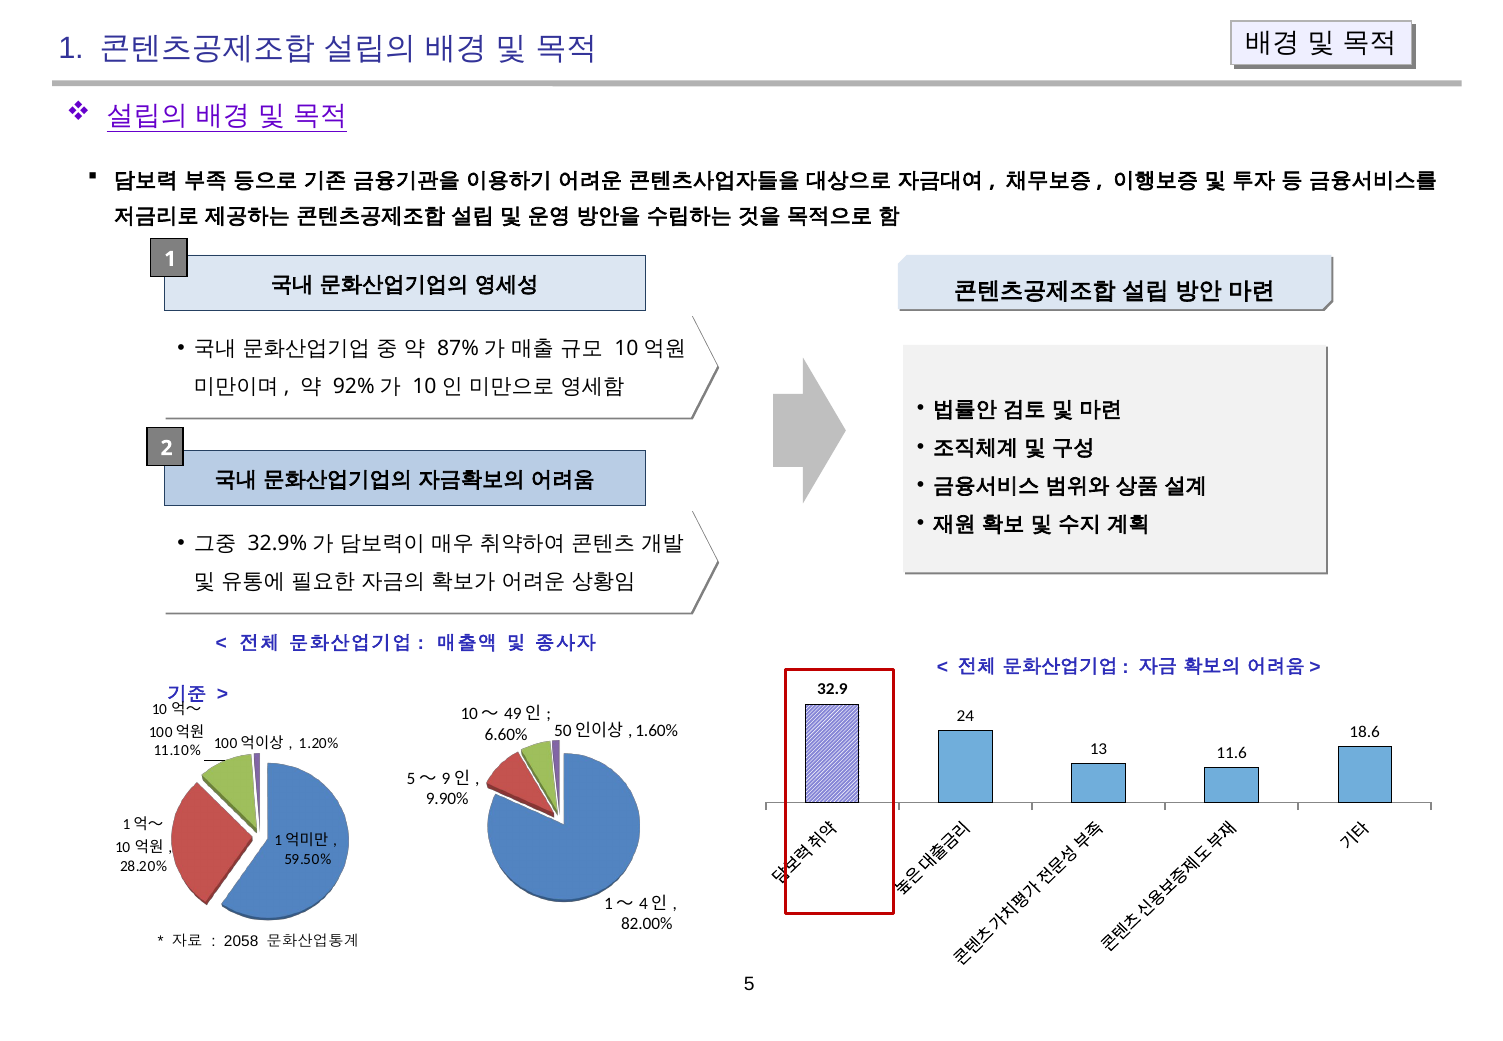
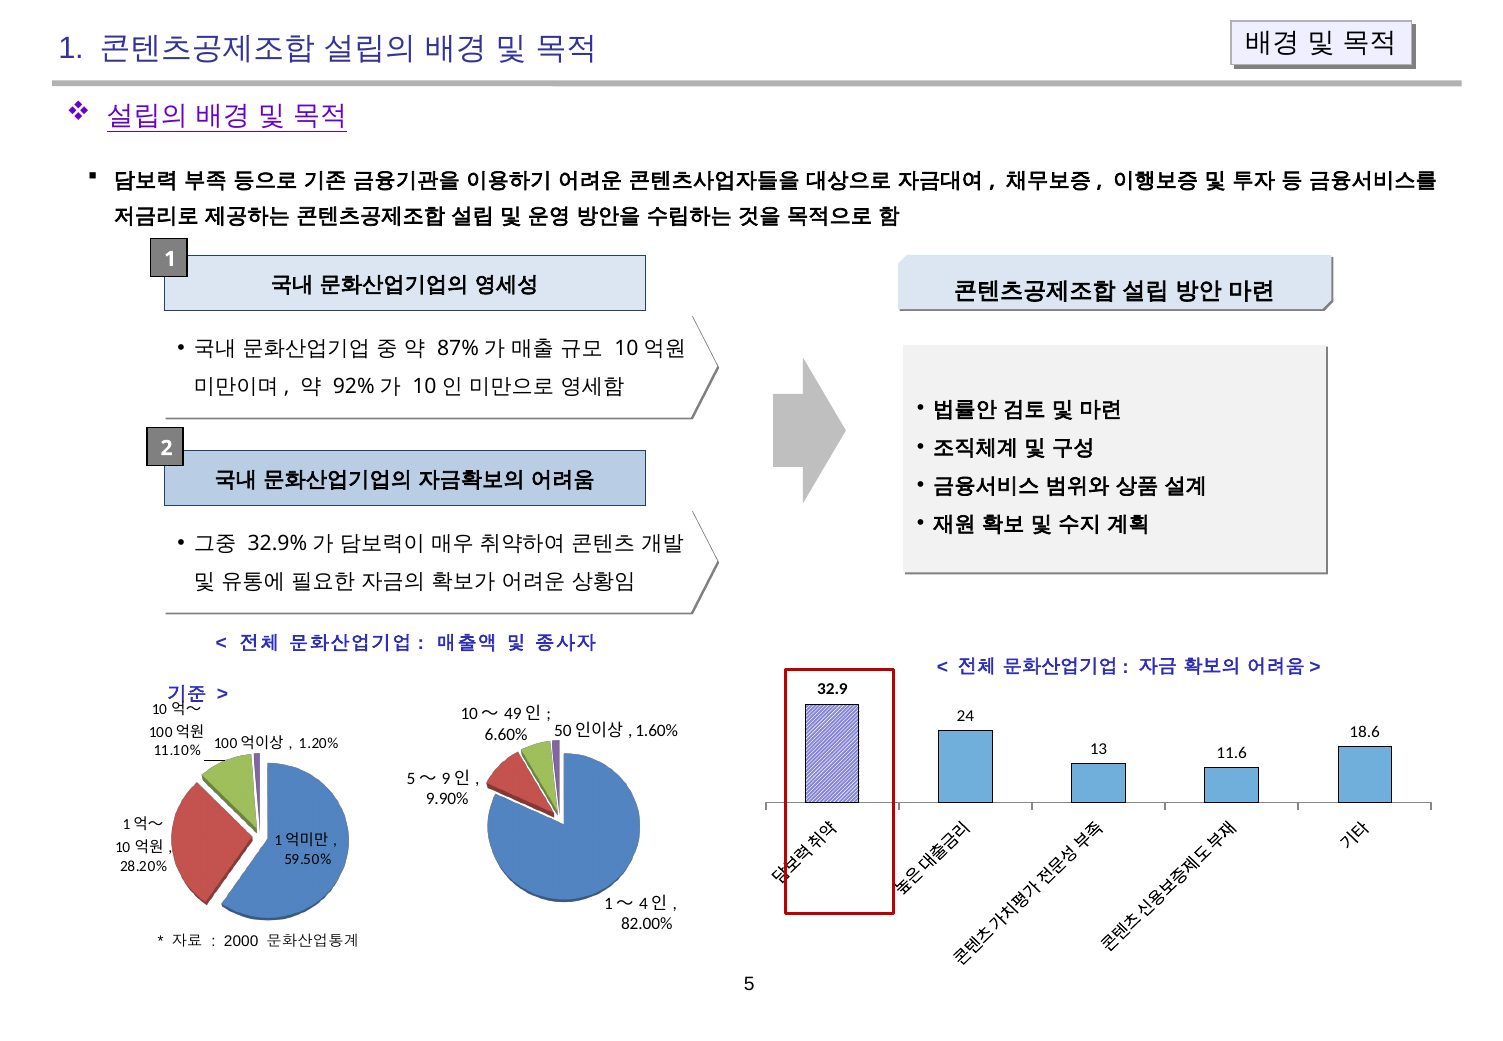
2058: 2058 -> 2000 (241, 941)
